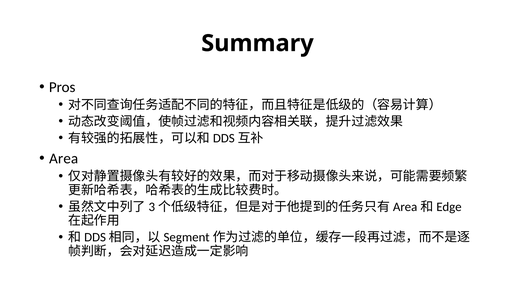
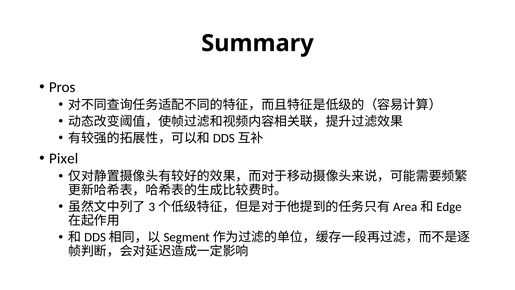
Area: Area -> Pixel (64, 158)
